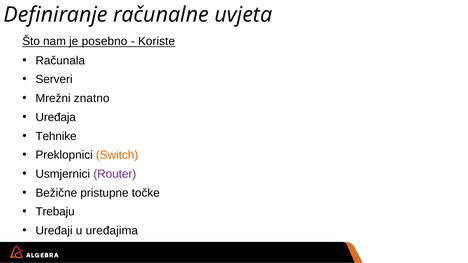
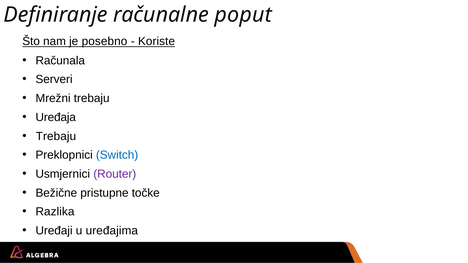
uvjeta: uvjeta -> poput (243, 15)
Mrežni znatno: znatno -> trebaju (92, 98)
Tehnike: Tehnike -> Trebaju (56, 136)
Switch colour: orange -> blue (117, 155)
Trebaju: Trebaju -> Razlika (55, 212)
